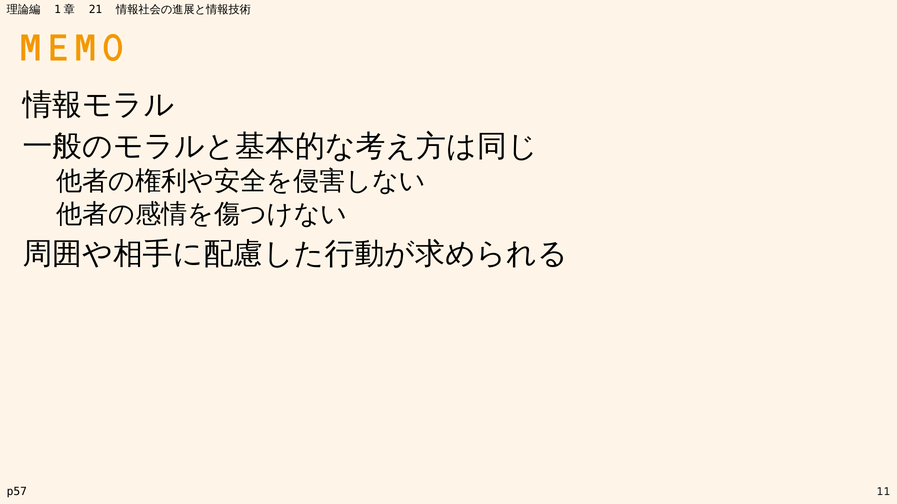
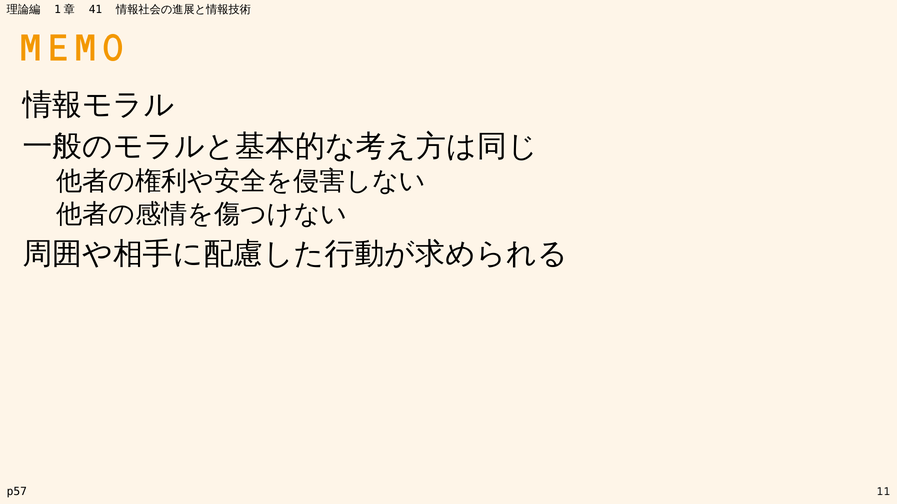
21: 21 -> 41 (95, 9)
